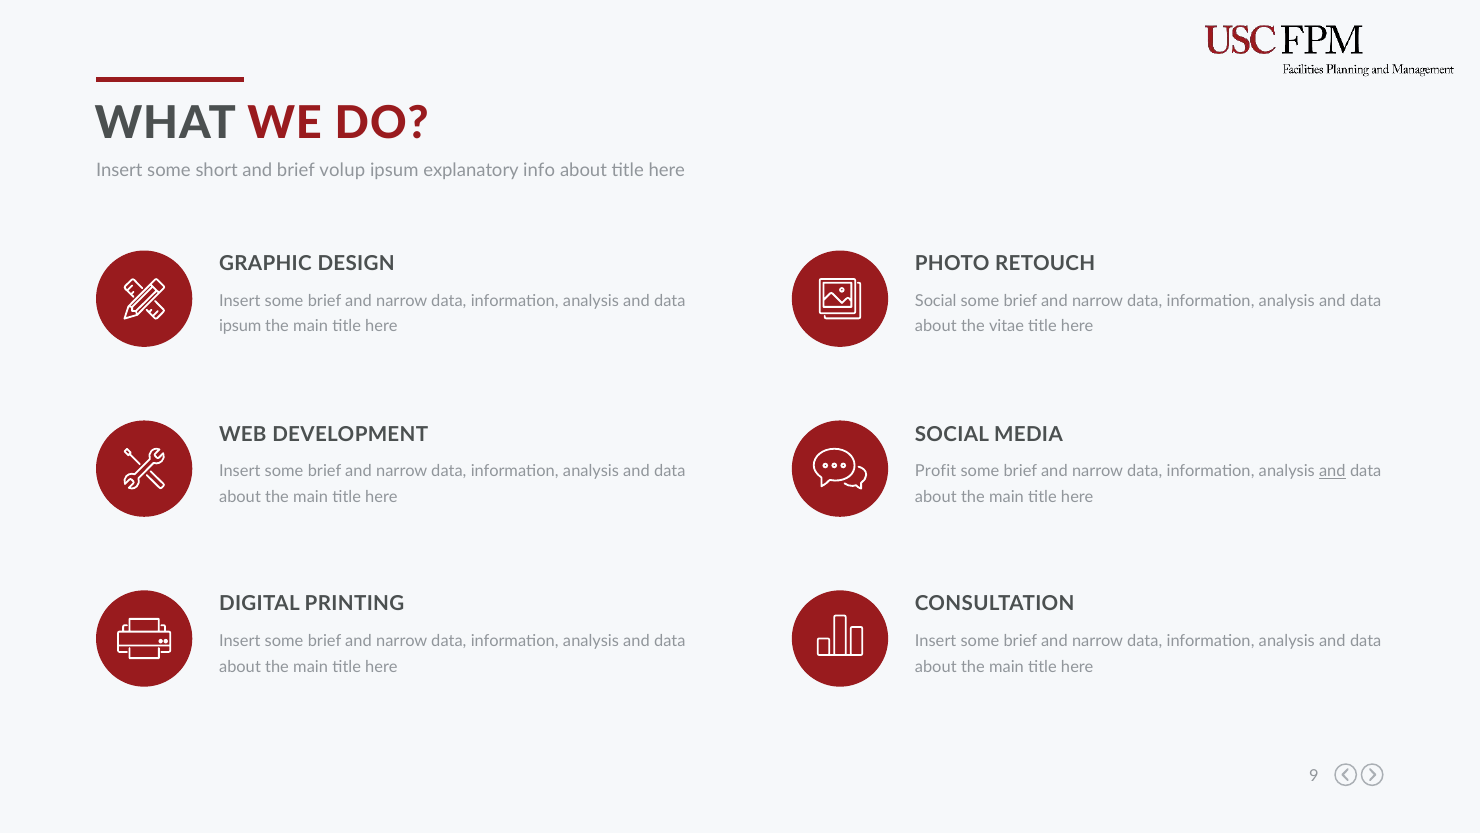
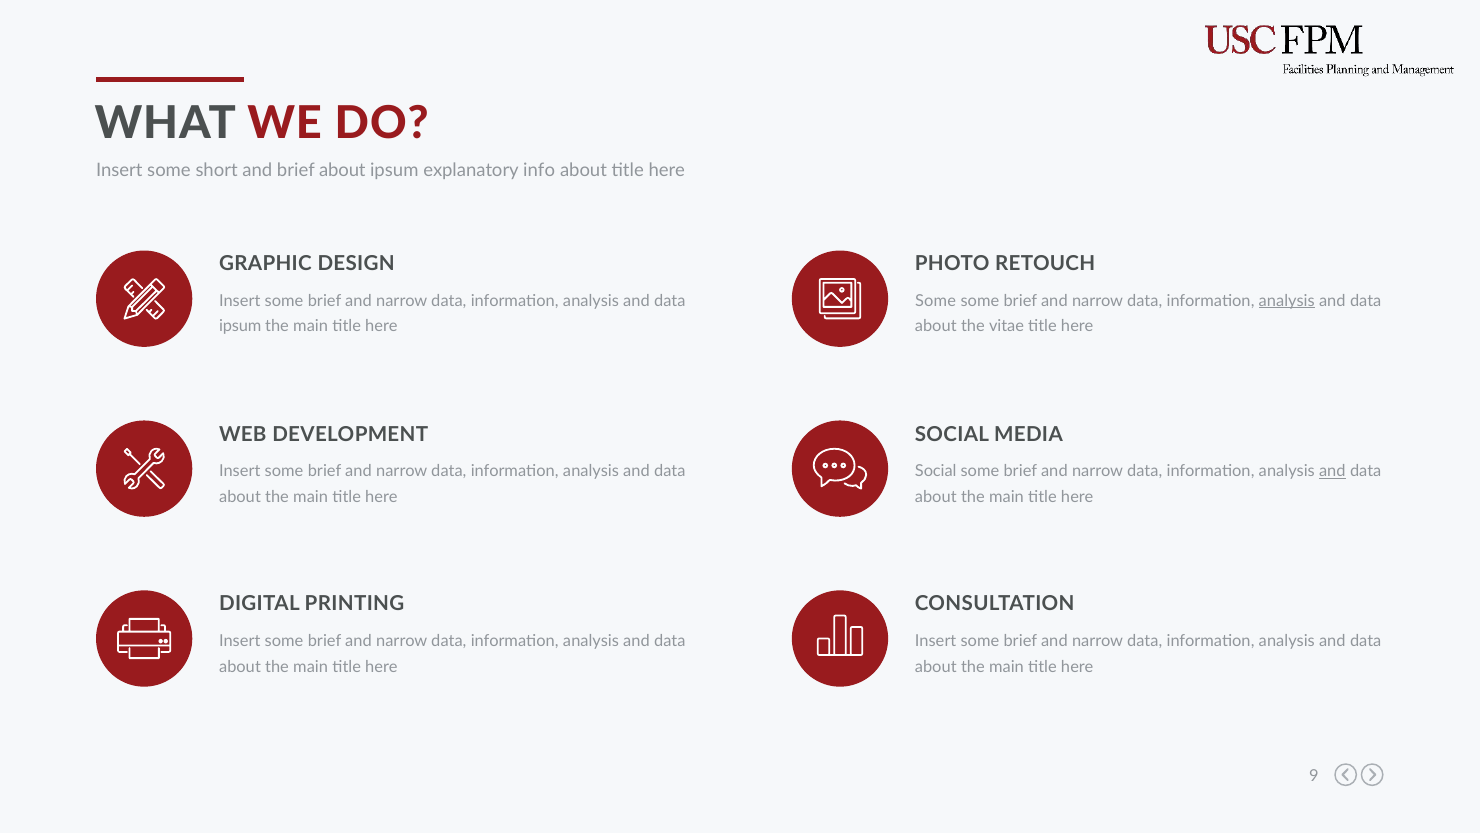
brief volup: volup -> about (342, 170)
Social: Social -> Some (936, 300)
analysis underline: none -> present (1287, 300)
Profit: Profit -> Social (936, 471)
